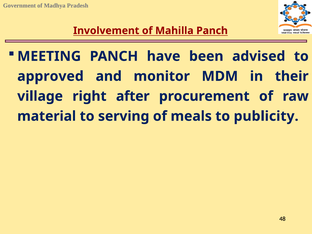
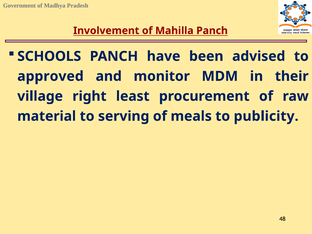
MEETING: MEETING -> SCHOOLS (49, 56)
after: after -> least (133, 96)
